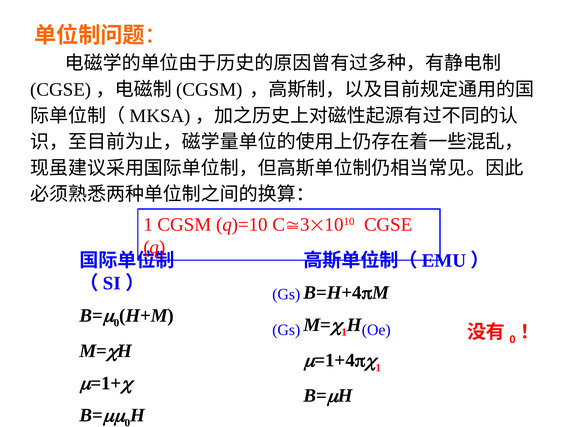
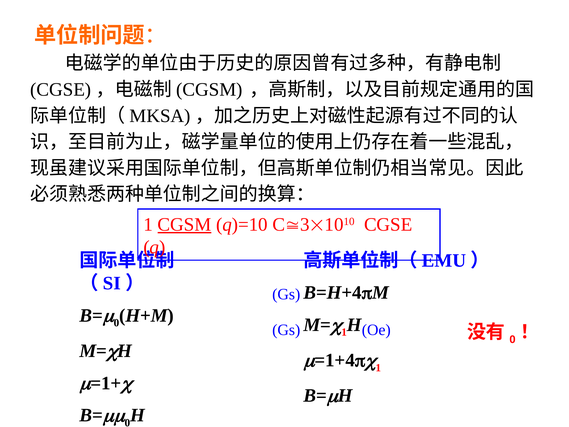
CGSM underline: none -> present (184, 224)
